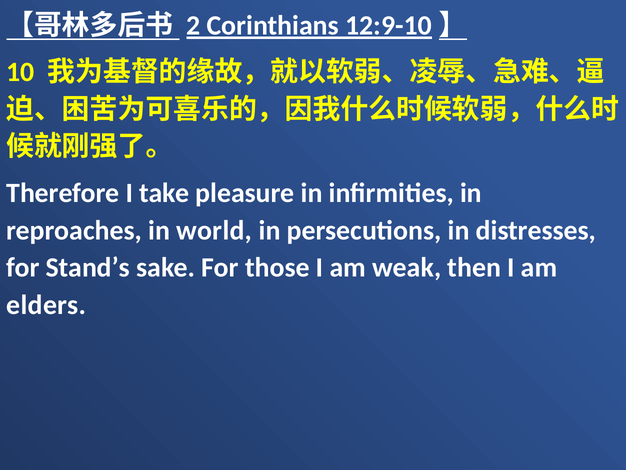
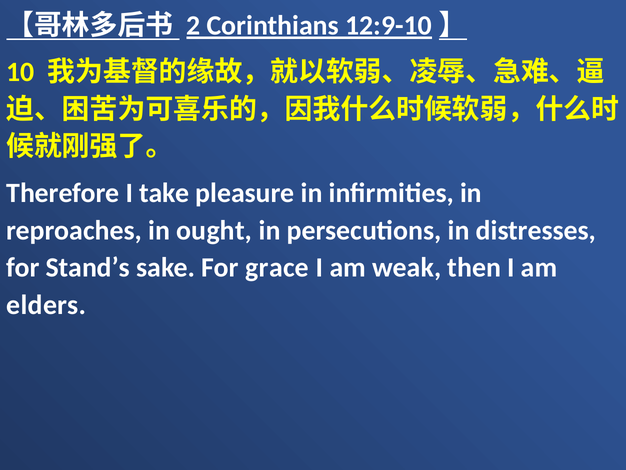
world: world -> ought (214, 230)
those: those -> grace (277, 267)
